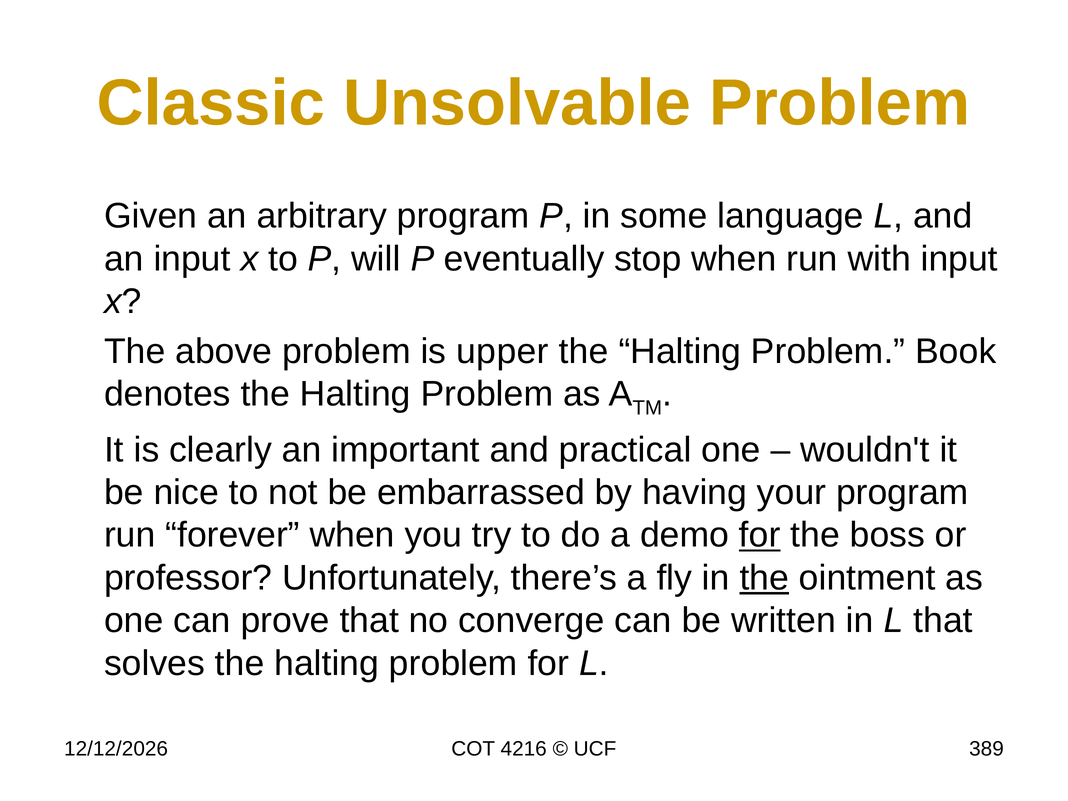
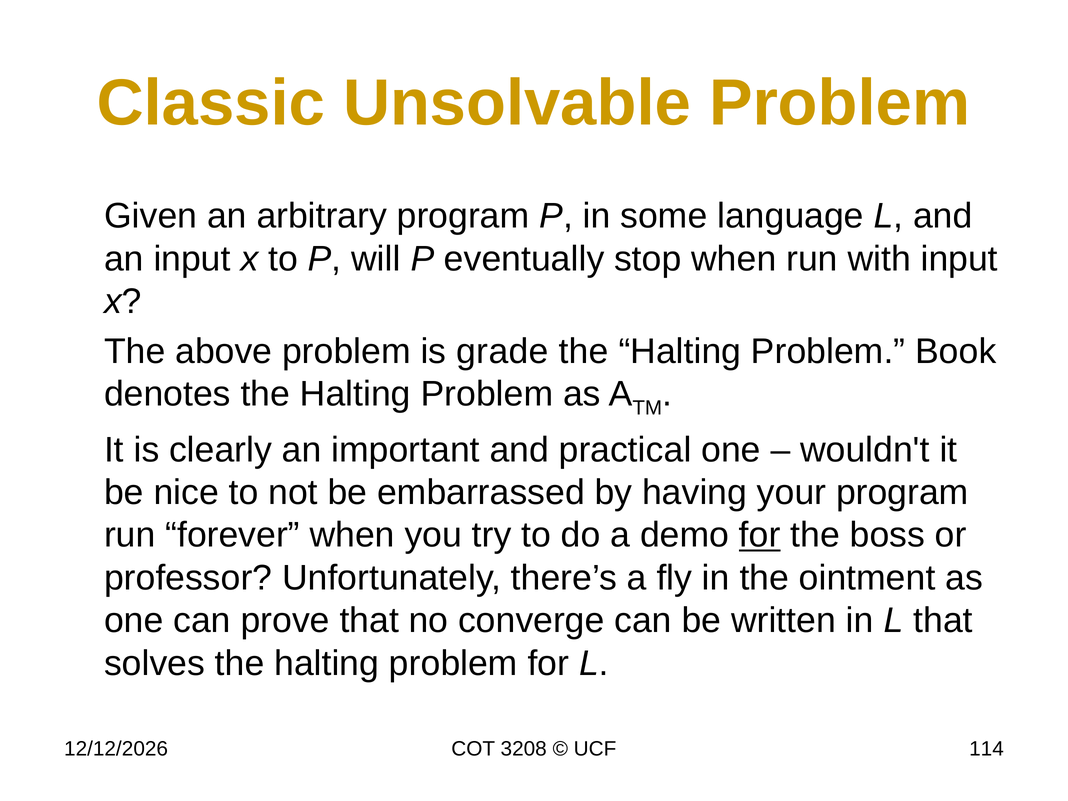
upper: upper -> grade (502, 351)
the underline: present -> none (764, 578)
4216: 4216 -> 3208 (524, 749)
389: 389 -> 114 (987, 749)
